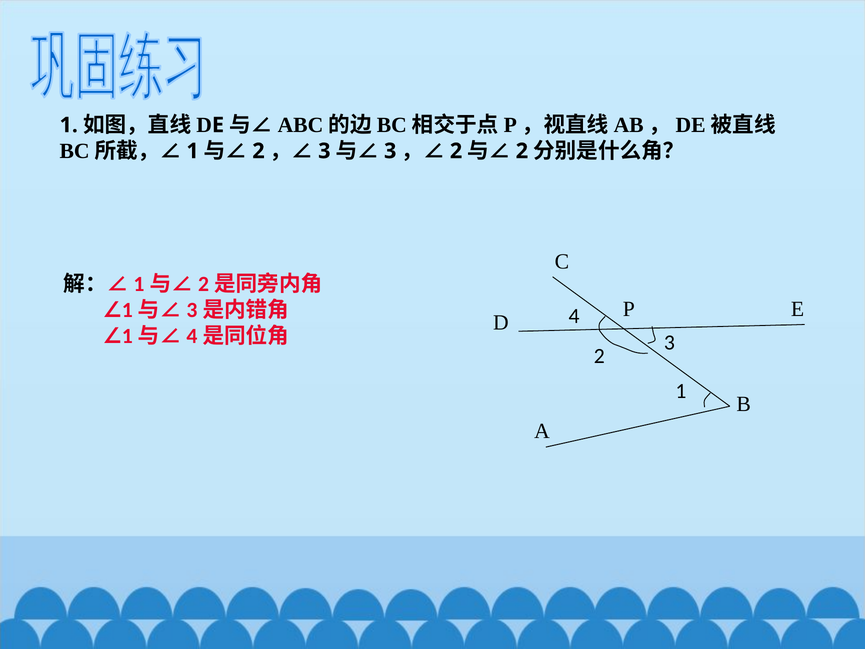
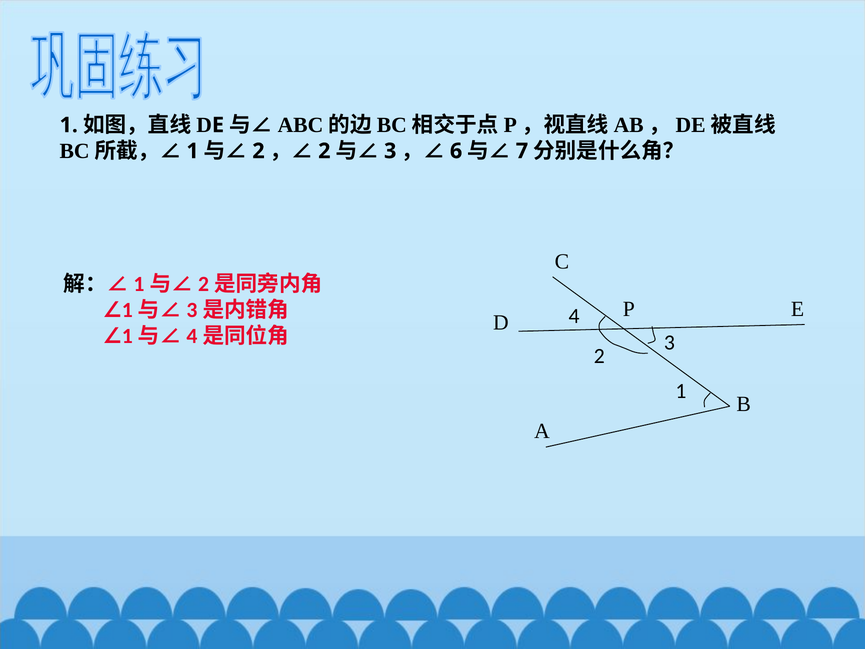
3: 3 -> 2 (324, 151)
2: 2 -> 6 (456, 151)
2: 2 -> 7 (522, 151)
